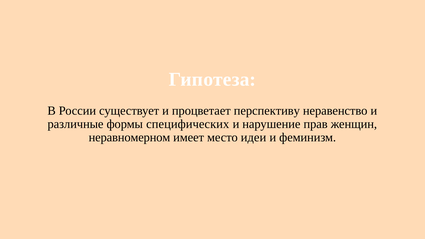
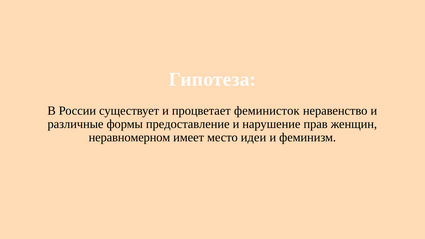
перспективу: перспективу -> феминисток (267, 111)
специфических: специфических -> предоставление (188, 124)
